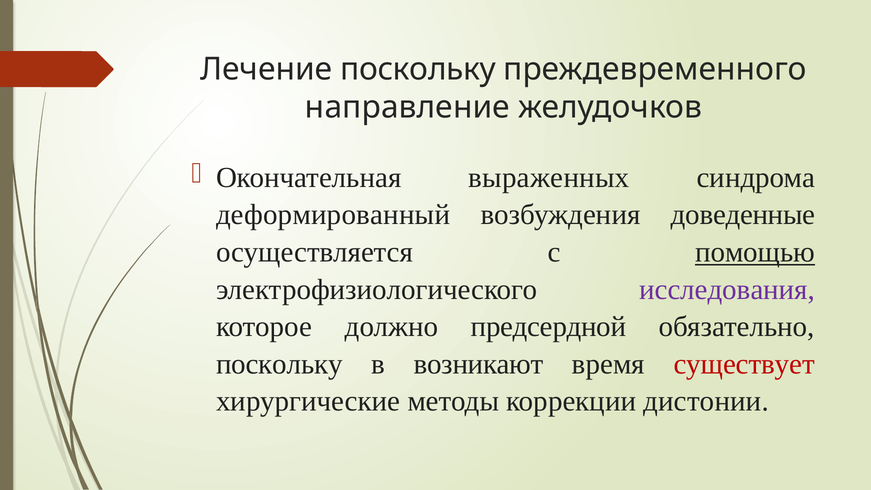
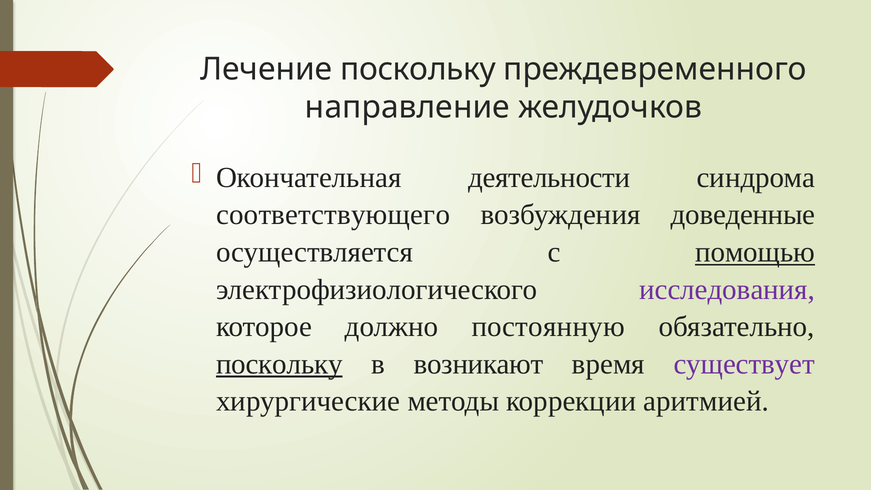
выраженных: выраженных -> деятельности (549, 178)
деформированный: деформированный -> соответствующего (333, 215)
предсердной: предсердной -> постоянную (548, 327)
поскольку underline: none -> present (279, 364)
существует colour: red -> purple (744, 364)
дистонии: дистонии -> аритмией (706, 401)
